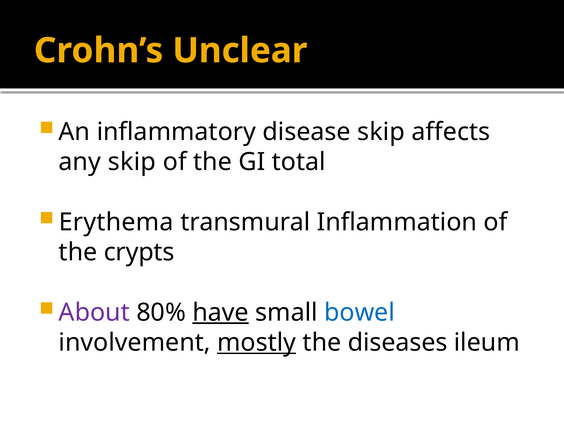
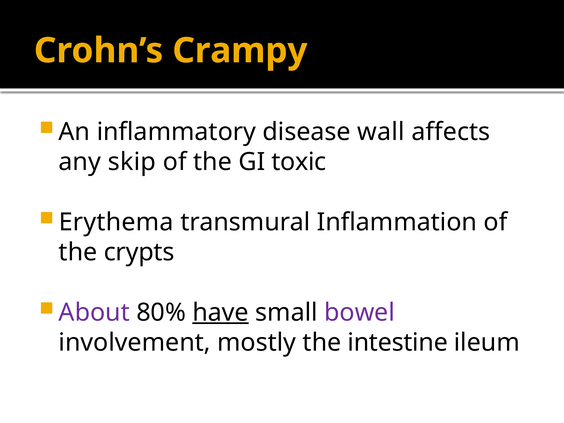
Unclear: Unclear -> Crampy (240, 51)
disease skip: skip -> wall (381, 132)
total: total -> toxic (299, 162)
bowel colour: blue -> purple (360, 312)
mostly underline: present -> none (257, 343)
diseases: diseases -> intestine (398, 343)
